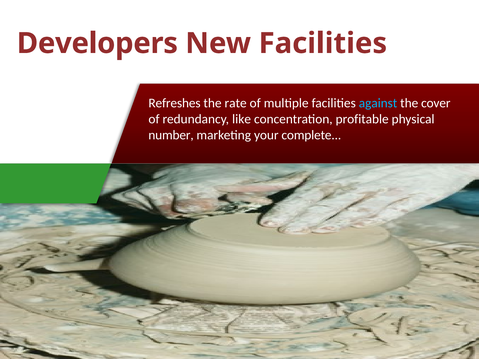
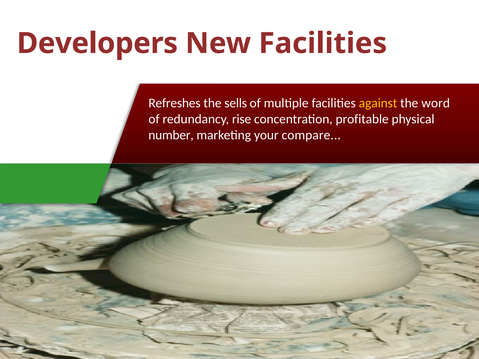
rate: rate -> sells (236, 103)
against colour: light blue -> yellow (378, 103)
cover: cover -> word (436, 103)
like: like -> rise (242, 119)
complete: complete -> compare (311, 135)
